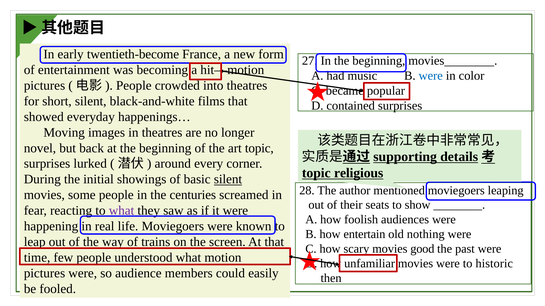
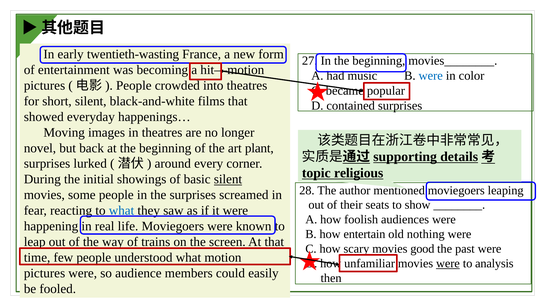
twentieth-become: twentieth-become -> twentieth-wasting (133, 54)
art topic: topic -> plant (259, 148)
the centuries: centuries -> surprises (193, 195)
what colour: purple -> blue (122, 211)
were underline: none -> present (448, 264)
historic: historic -> analysis (494, 264)
